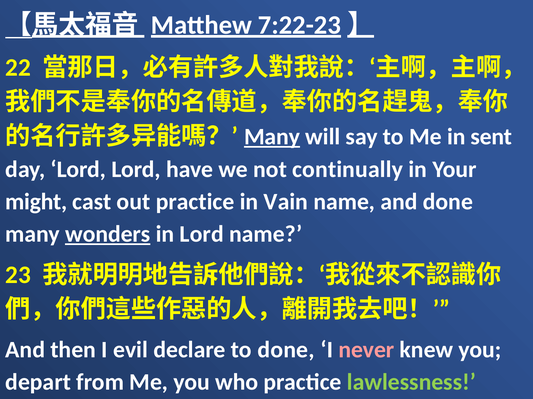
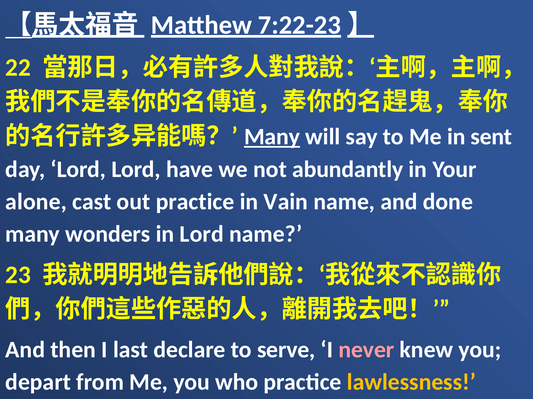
continually: continually -> abundantly (348, 170)
might: might -> alone (36, 202)
wonders underline: present -> none (108, 234)
evil: evil -> last (131, 350)
to done: done -> serve (286, 350)
lawlessness colour: light green -> yellow (411, 383)
